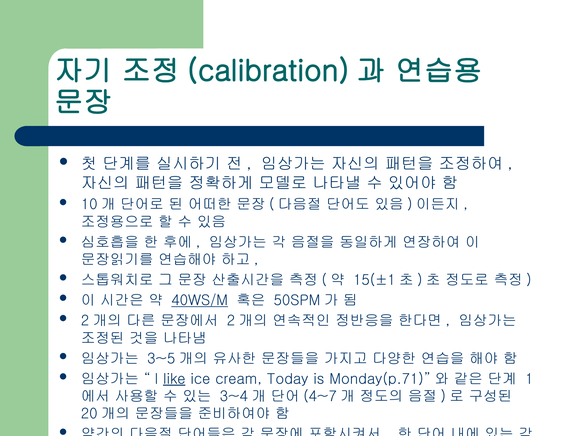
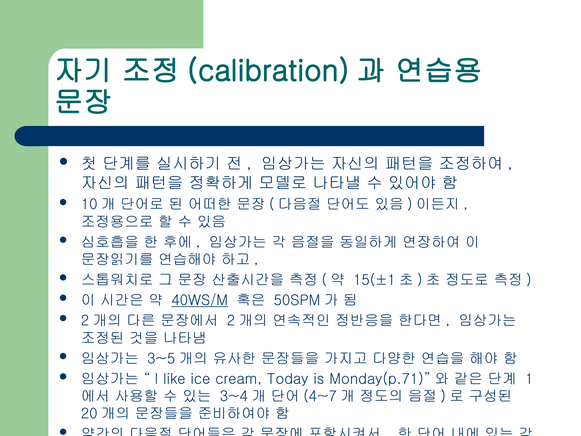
like underline: present -> none (174, 379)
